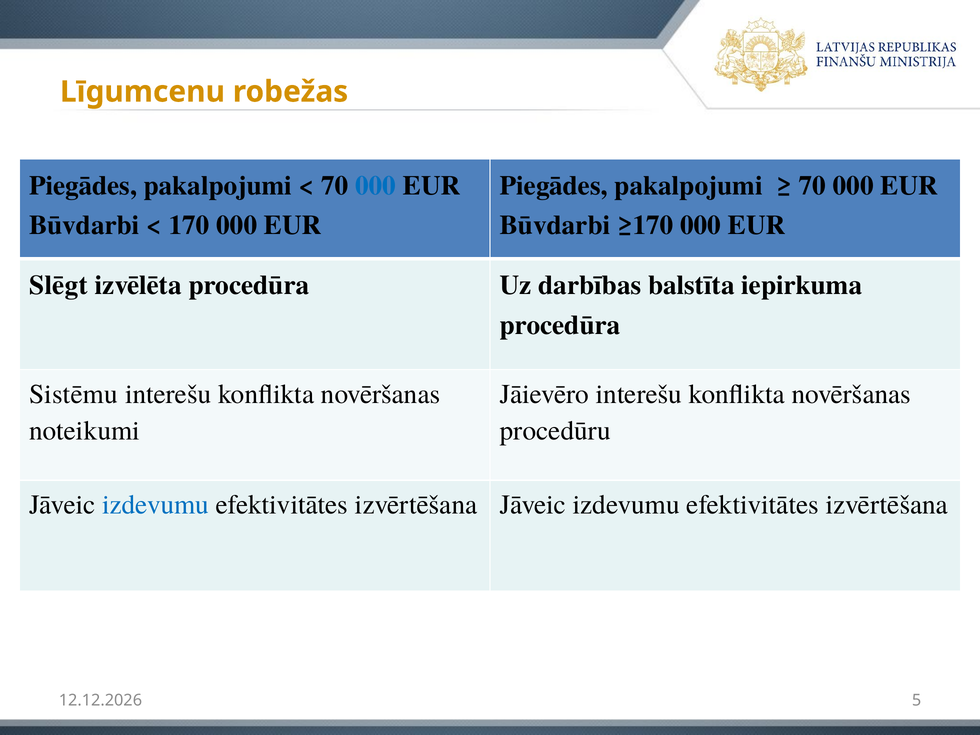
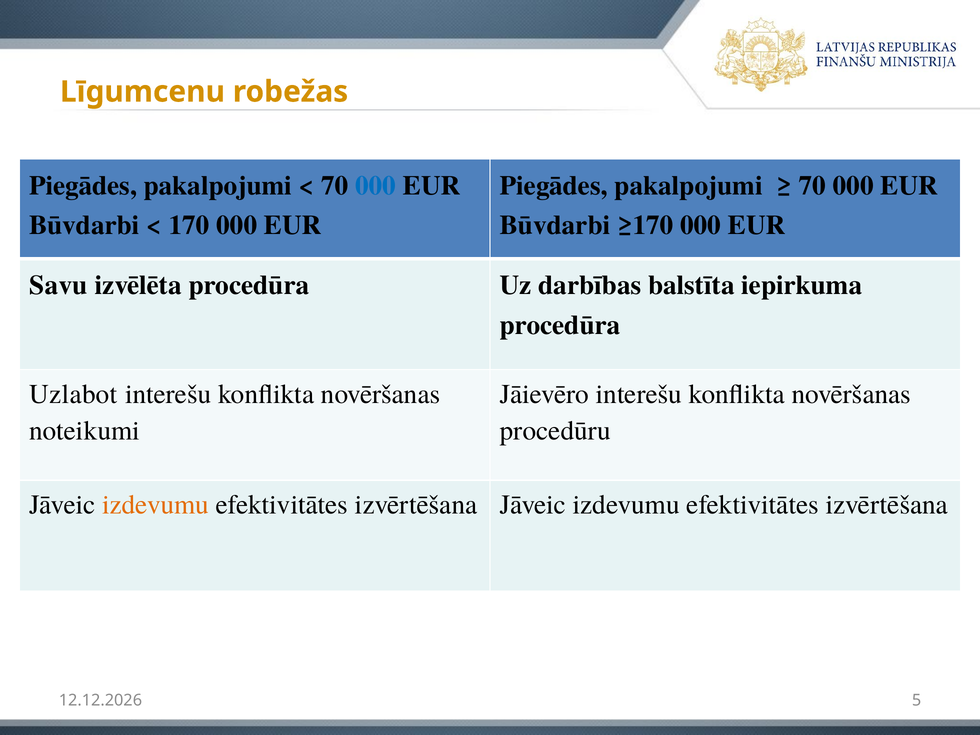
Slēgt: Slēgt -> Savu (58, 285)
Sistēmu: Sistēmu -> Uzlabot (73, 394)
izdevumu colour: blue -> orange (156, 505)
